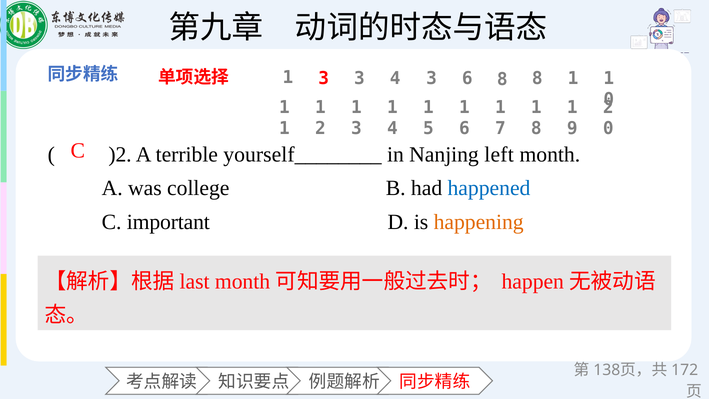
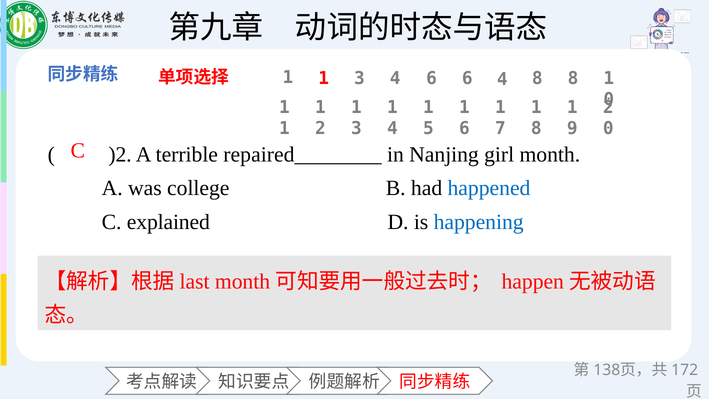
3: 3 -> 1 (324, 78)
4 3: 3 -> 6 (432, 78)
6 8: 8 -> 4 (502, 79)
1: 1 -> 8 (573, 78)
yourself________: yourself________ -> repaired________ (302, 154)
left: left -> girl (499, 154)
important: important -> explained (168, 222)
happening colour: orange -> blue (479, 222)
